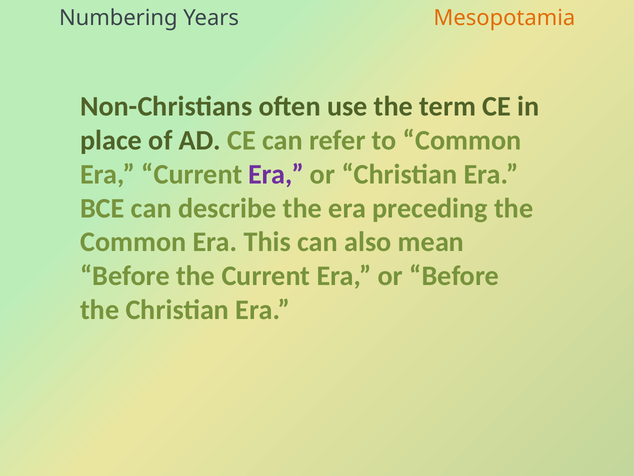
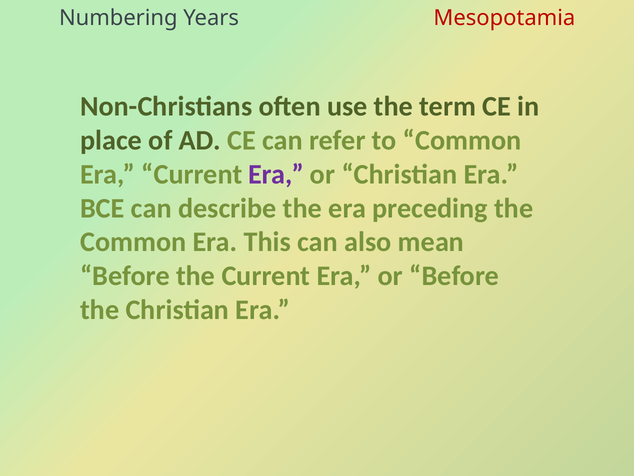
Mesopotamia colour: orange -> red (504, 18)
